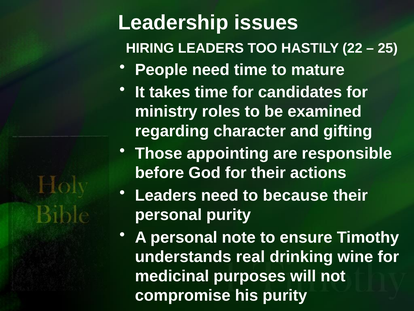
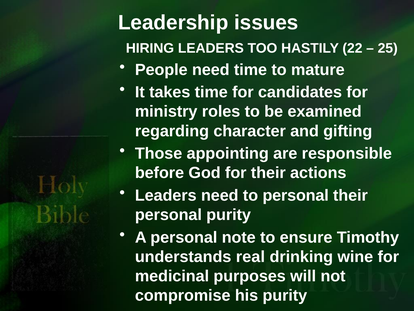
to because: because -> personal (296, 195)
